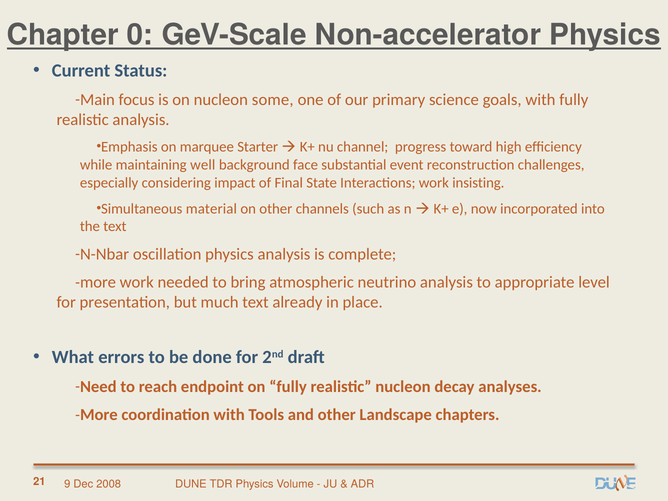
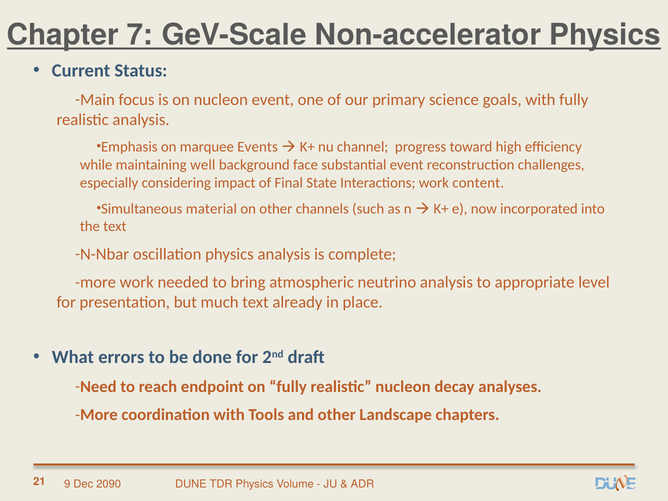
0: 0 -> 7 (140, 35)
nucleon some: some -> event (273, 100)
Starter: Starter -> Events (258, 147)
insisting: insisting -> content (478, 183)
2008: 2008 -> 2090 (109, 484)
